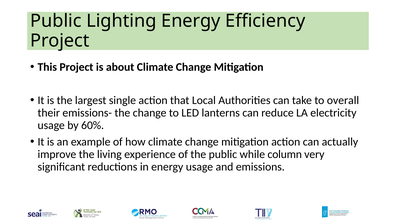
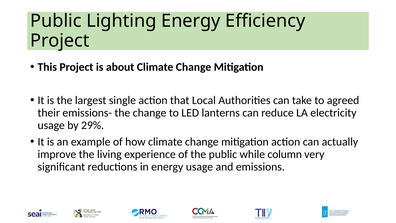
overall: overall -> agreed (343, 100)
60%: 60% -> 29% (93, 125)
